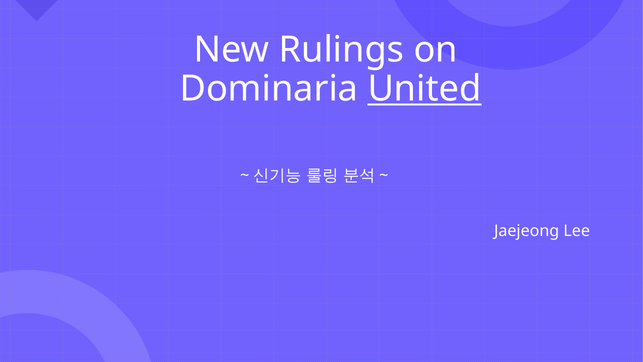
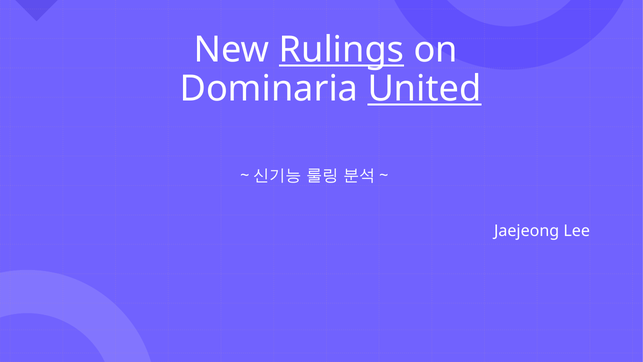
Rulings underline: none -> present (341, 50)
